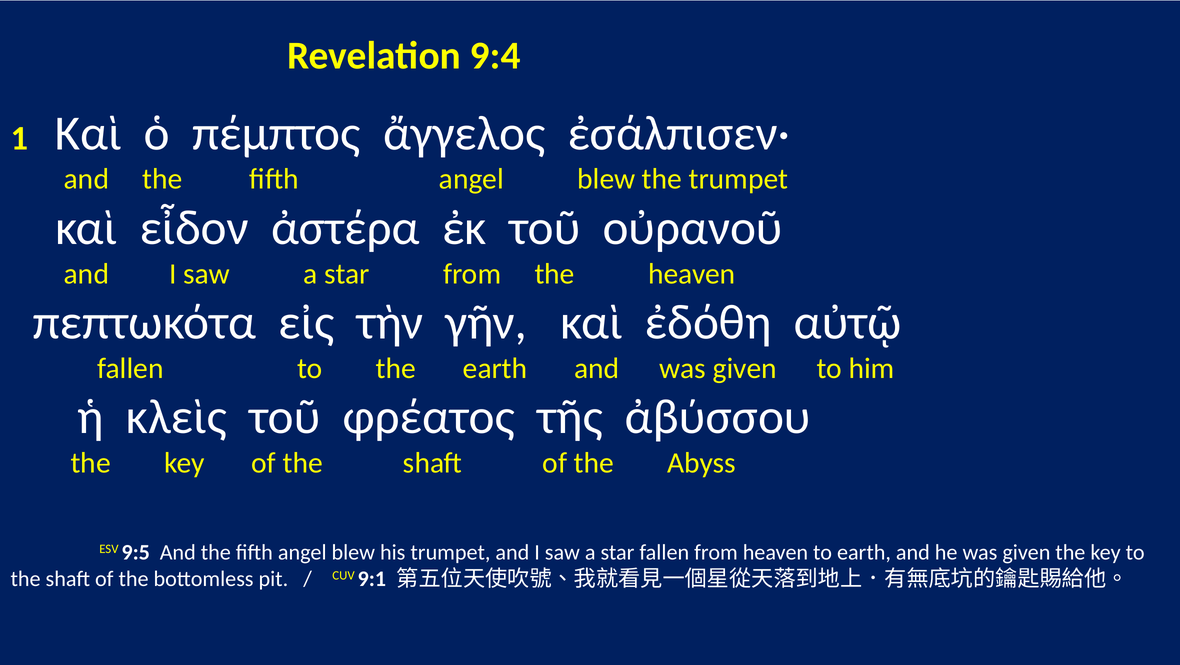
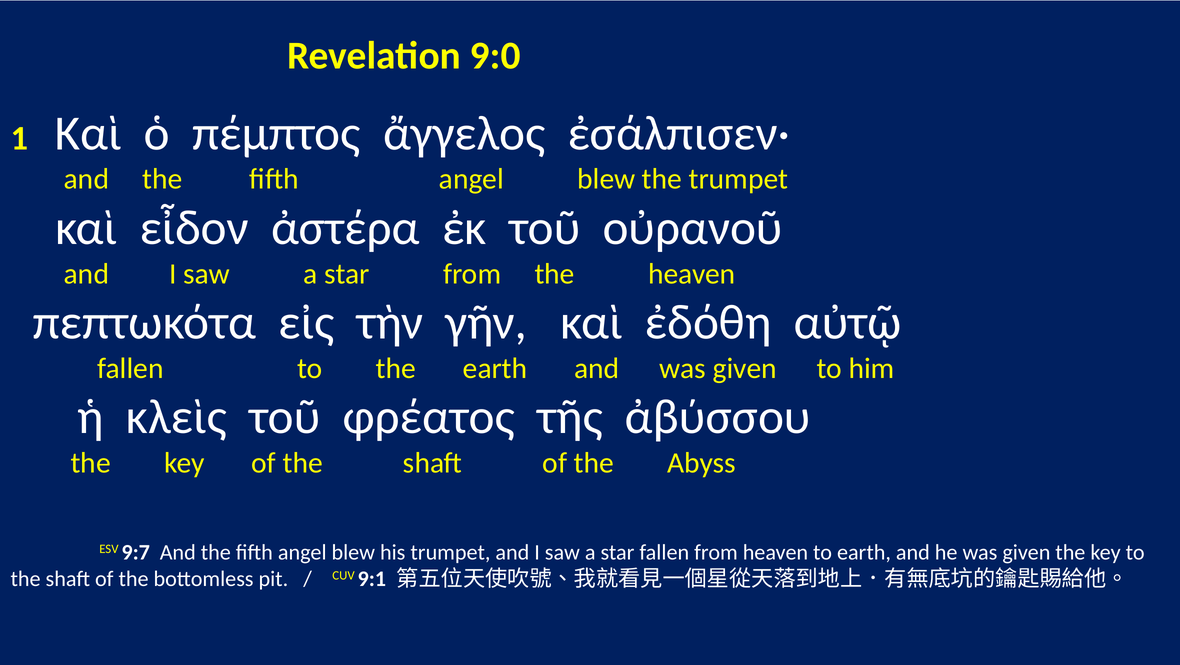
9:4: 9:4 -> 9:0 (495, 56)
9:5: 9:5 -> 9:7 (136, 553)
